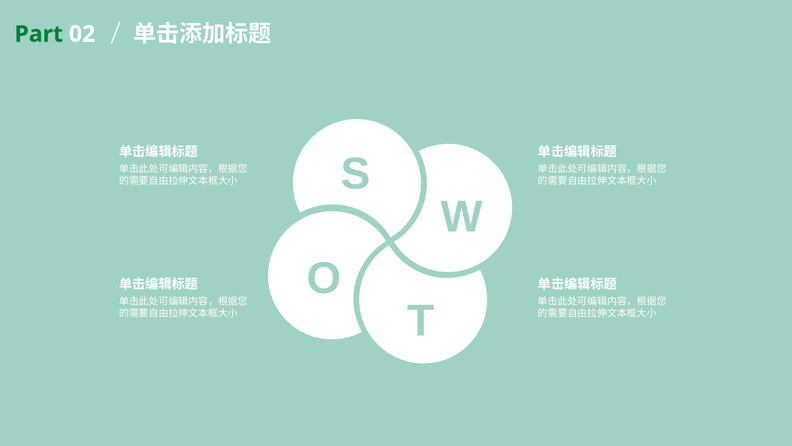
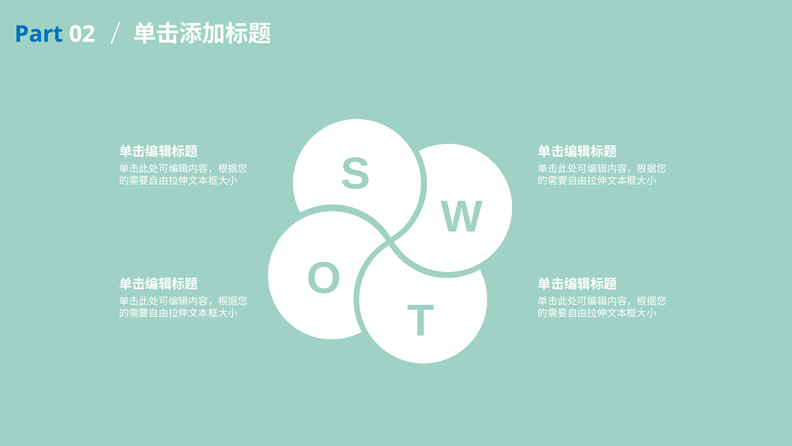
Part colour: green -> blue (39, 34)
